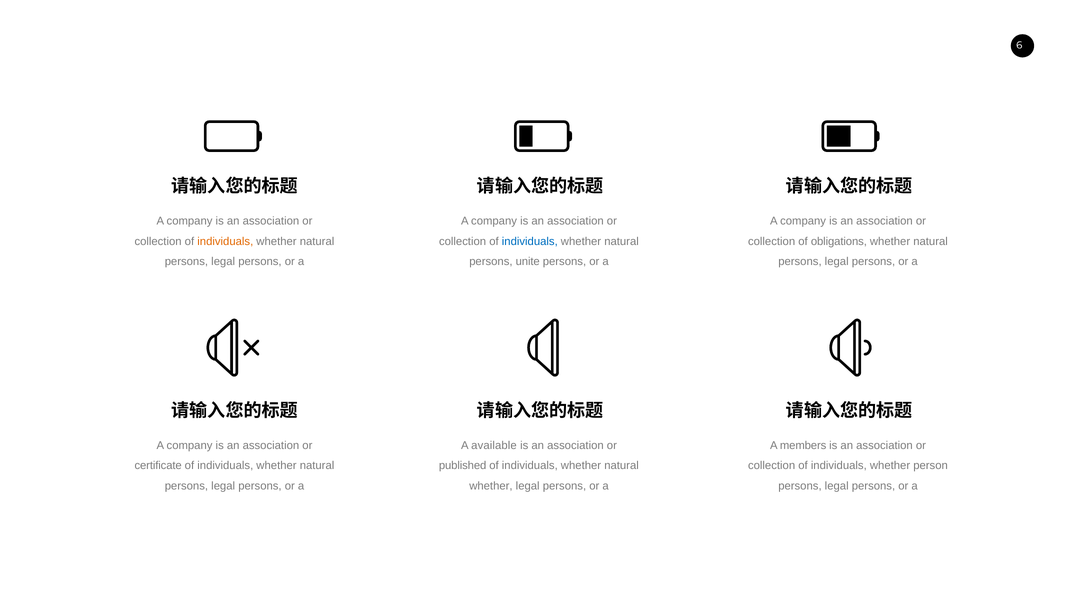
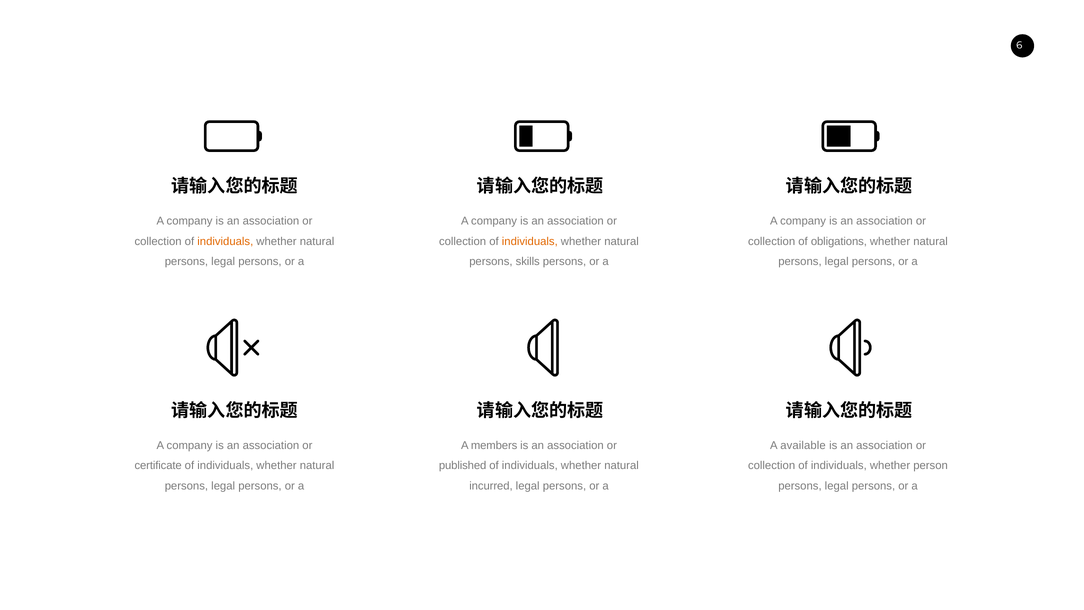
individuals colour: blue -> orange (530, 241)
unite: unite -> skills (528, 262)
available: available -> members (494, 445)
members: members -> available (803, 445)
whether: whether -> incurred (491, 486)
